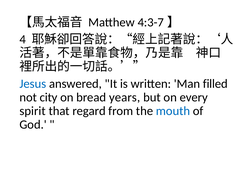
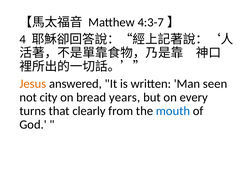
Jesus colour: blue -> orange (33, 84)
filled: filled -> seen (215, 84)
spirit: spirit -> turns (33, 111)
regard: regard -> clearly (89, 111)
